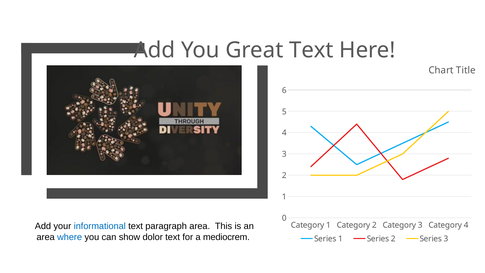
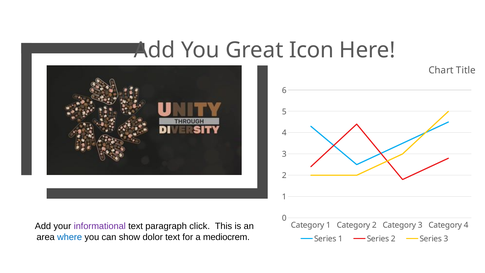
Great Text: Text -> Icon (311, 50)
informational colour: blue -> purple (100, 226)
paragraph area: area -> click (200, 226)
